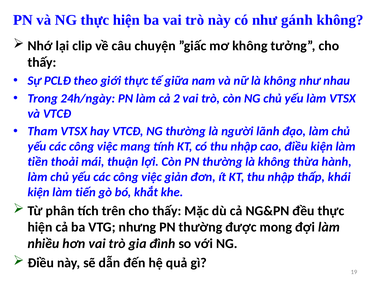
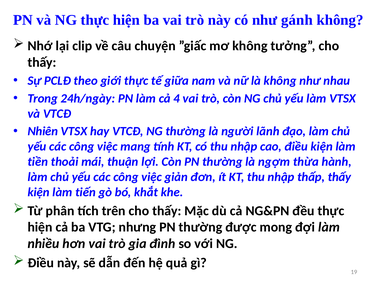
2: 2 -> 4 (177, 98)
Tham: Tham -> Nhiên (43, 131)
thường là không: không -> ngợm (274, 162)
thấp khái: khái -> thấy (339, 177)
